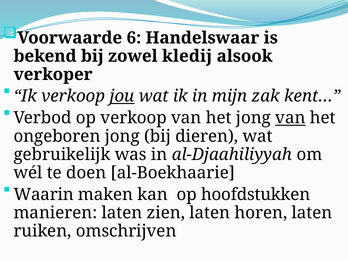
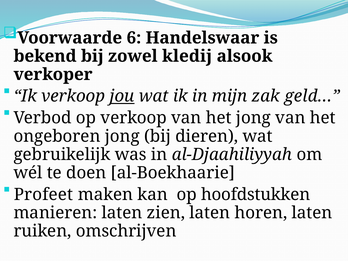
kent…: kent… -> geld… (312, 96)
van underline: present -> none (290, 118)
Waarin: Waarin -> Profeet (43, 194)
